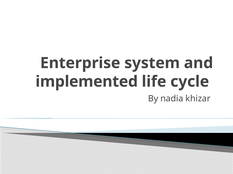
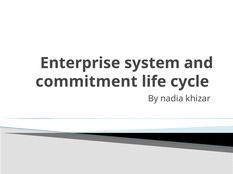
implemented: implemented -> commitment (87, 82)
